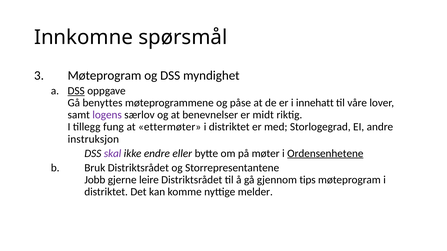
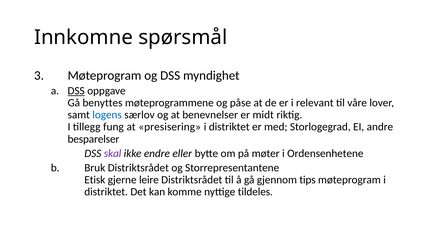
innehatt: innehatt -> relevant (315, 103)
logens colour: purple -> blue (107, 115)
ettermøter: ettermøter -> presisering (170, 127)
instruksjon: instruksjon -> besparelser (93, 139)
Ordensenhetene underline: present -> none (325, 154)
Jobb: Jobb -> Etisk (95, 180)
melder: melder -> tildeles (255, 192)
